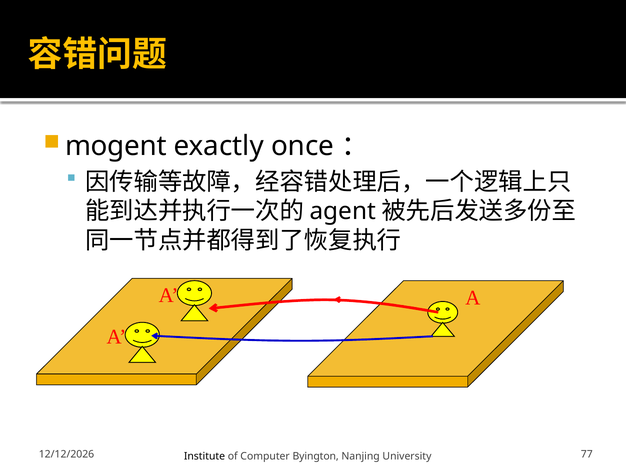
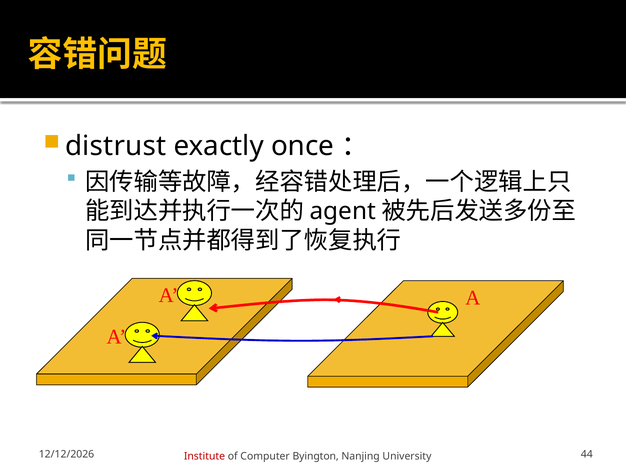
mogent: mogent -> distrust (116, 146)
Institute colour: black -> red (205, 457)
77: 77 -> 44 (587, 455)
